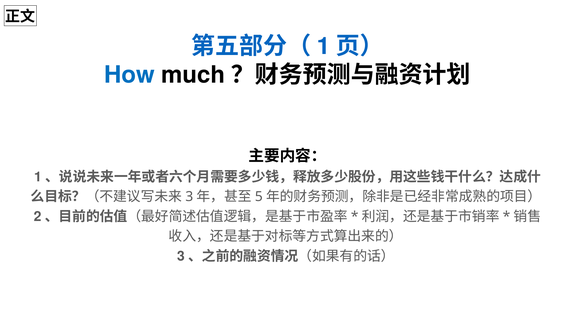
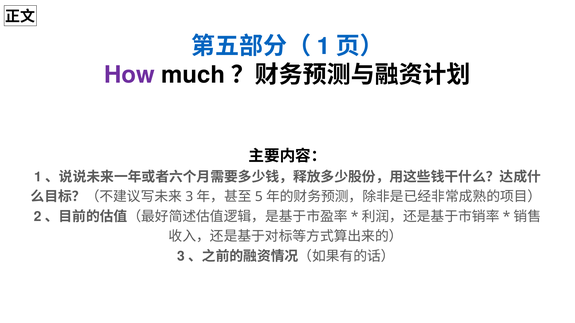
How colour: blue -> purple (130, 75)
